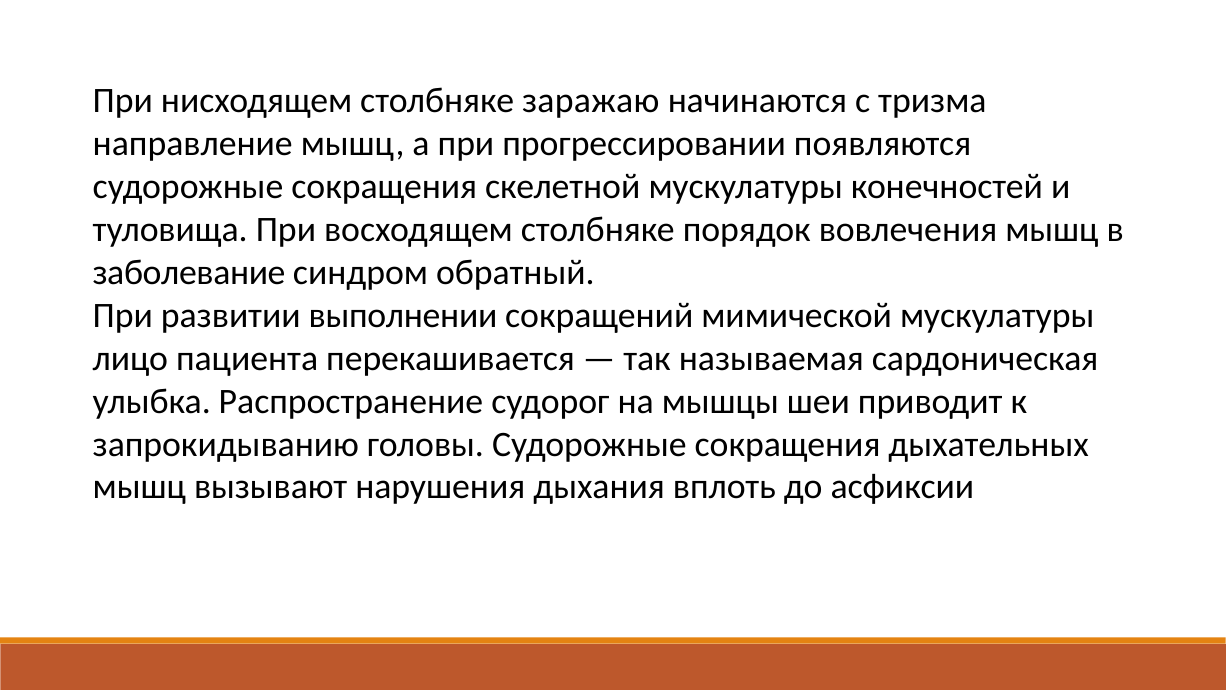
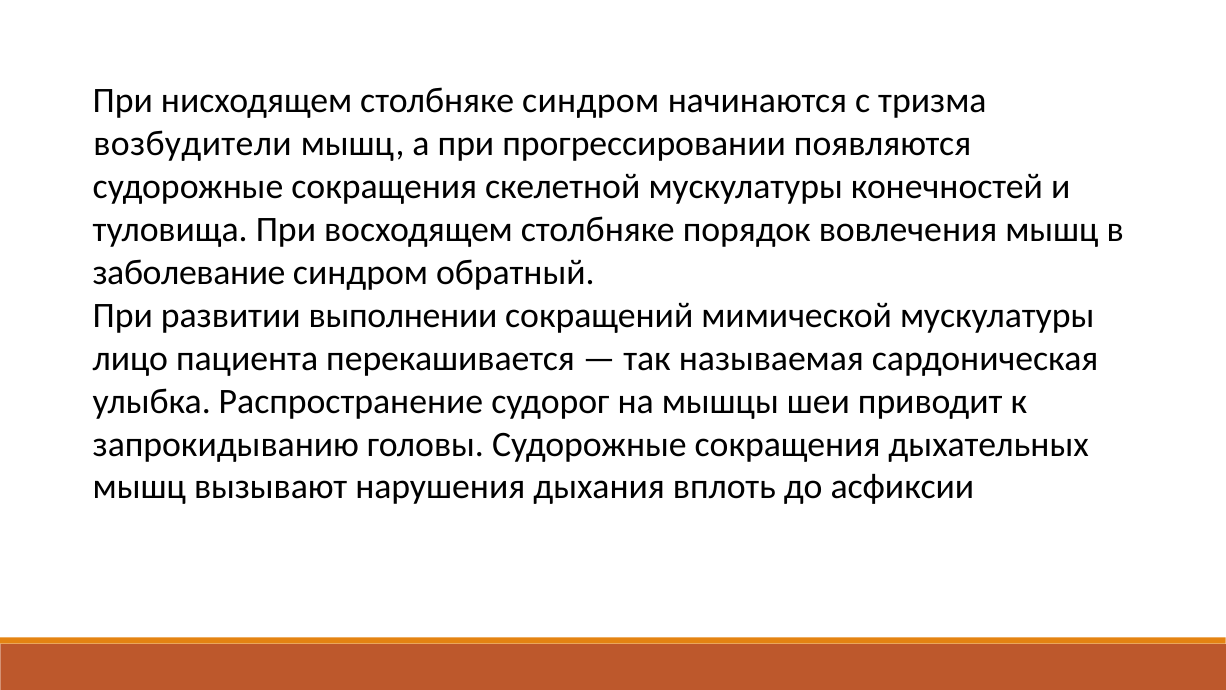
столбняке заражаю: заражаю -> синдром (591, 100)
направление: направление -> возбудители (193, 143)
